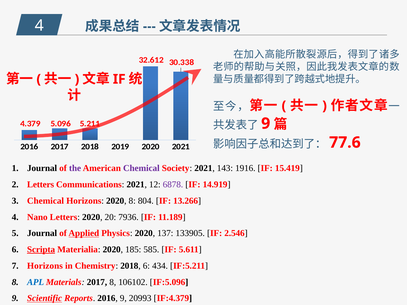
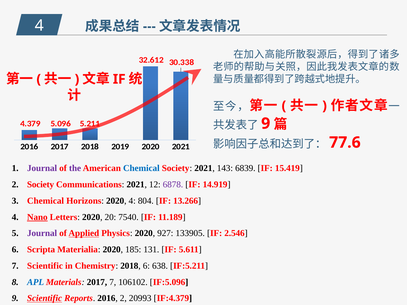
Journal colour: black -> purple (42, 168)
Chemical colour: purple -> blue (141, 168)
1916: 1916 -> 6839 (245, 168)
Letters: Letters -> Society (41, 185)
2020 8: 8 -> 4 (132, 201)
Nano underline: none -> present (37, 217)
7936: 7936 -> 7540 (129, 217)
Journal colour: black -> purple (42, 233)
137: 137 -> 927 (165, 233)
Scripta underline: present -> none (41, 250)
585: 585 -> 131 (151, 250)
7 Horizons: Horizons -> Scientific (45, 266)
434: 434 -> 638 (160, 266)
2017 8: 8 -> 7 (113, 282)
2016 9: 9 -> 2 (123, 299)
